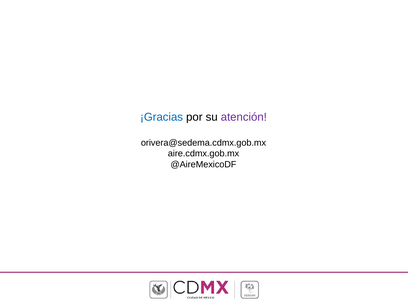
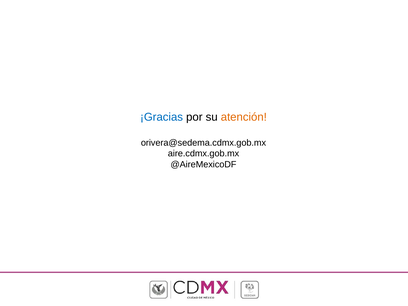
atención colour: purple -> orange (244, 117)
